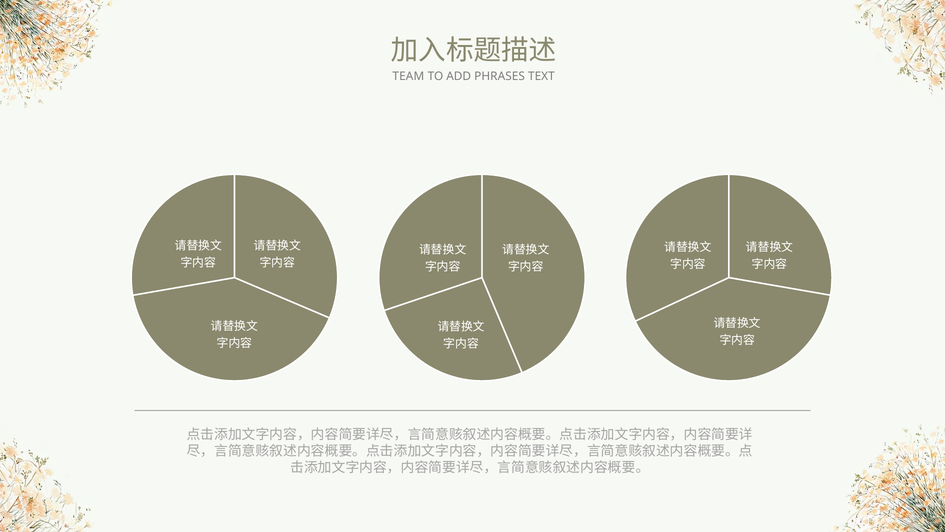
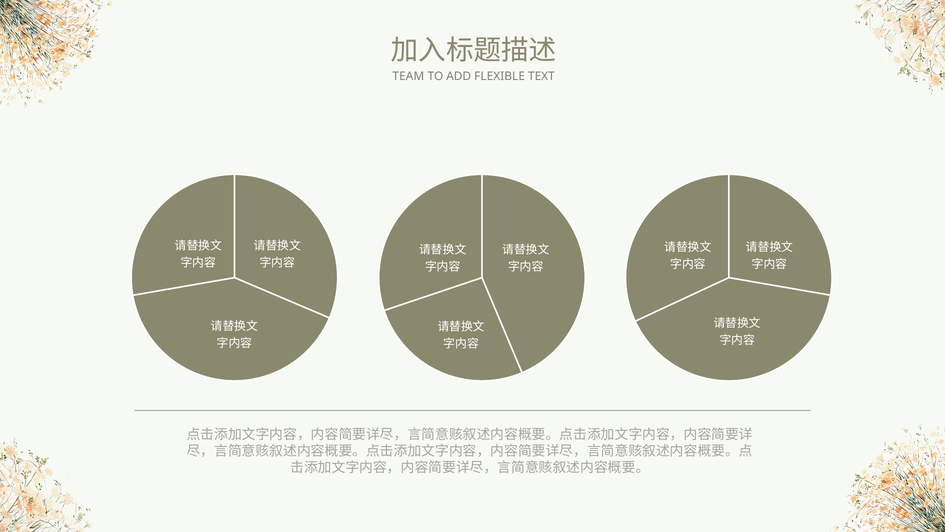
PHRASES: PHRASES -> FLEXIBLE (500, 76)
